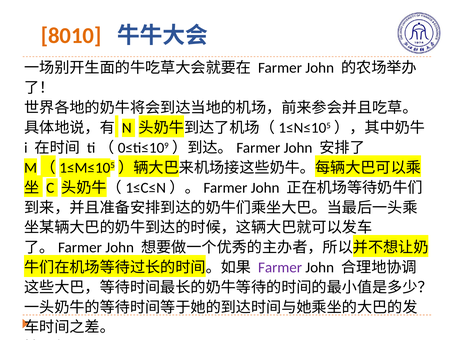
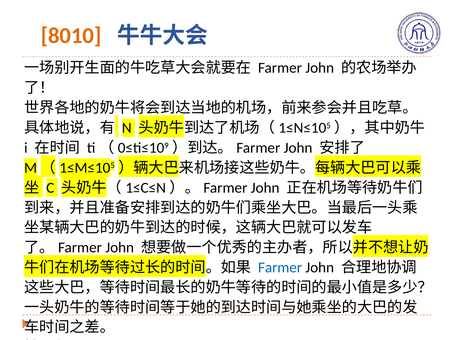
Farmer colour: purple -> blue (280, 268)
